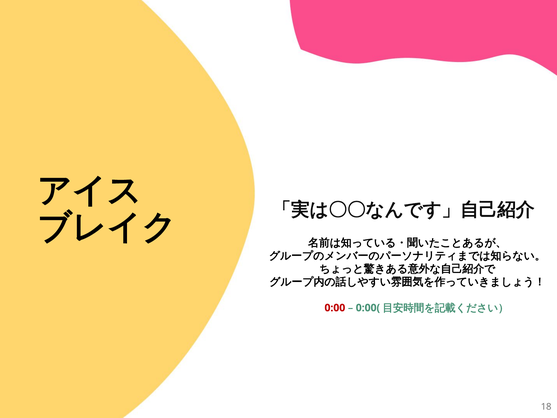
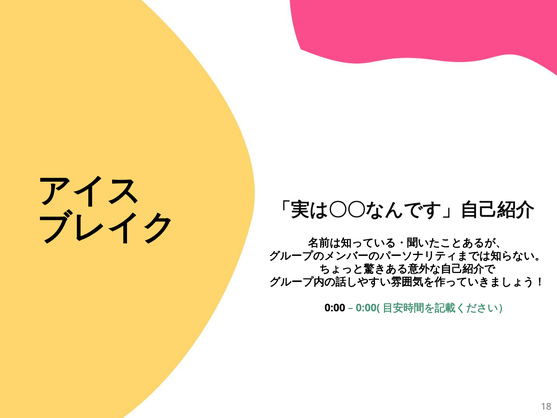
0:00 colour: red -> black (335, 308)
